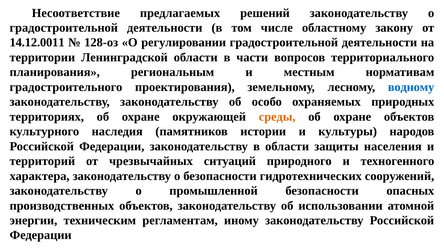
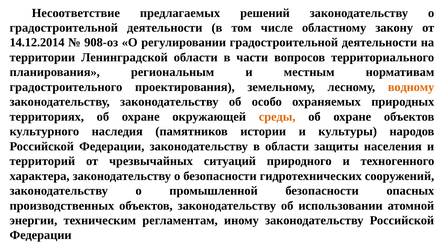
14.12.0011: 14.12.0011 -> 14.12.2014 (37, 43)
128-оз: 128-оз -> 908-оз (101, 43)
водному colour: blue -> orange (411, 87)
